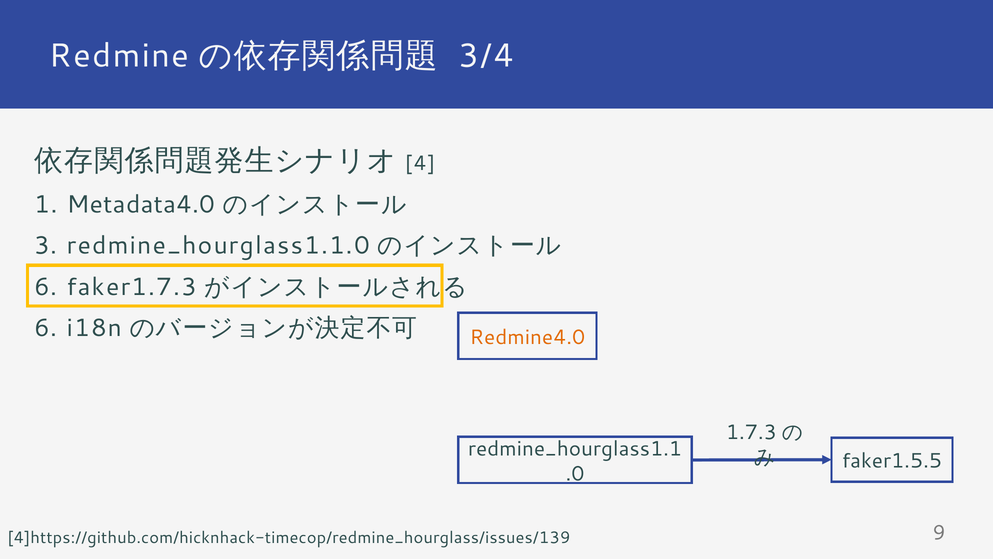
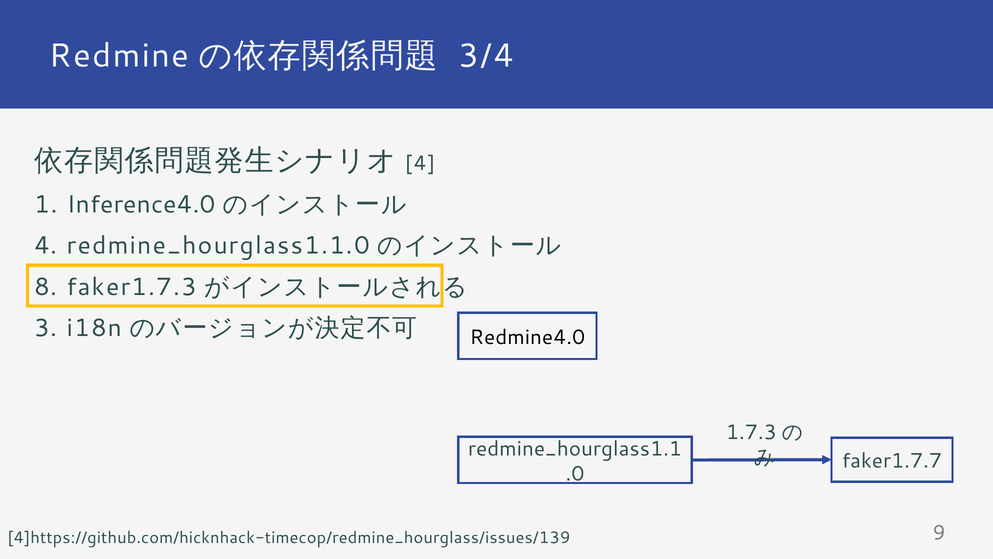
Metadata4.0: Metadata4.0 -> Inference4.0 (141, 204)
3: 3 -> 4 (46, 245)
6: 6 -> 8 (46, 287)
6: 6 -> 3 (46, 328)
Redmine4.0 colour: orange -> black (527, 337)
faker1.5.5: faker1.5.5 -> faker1.7.7 (892, 461)
